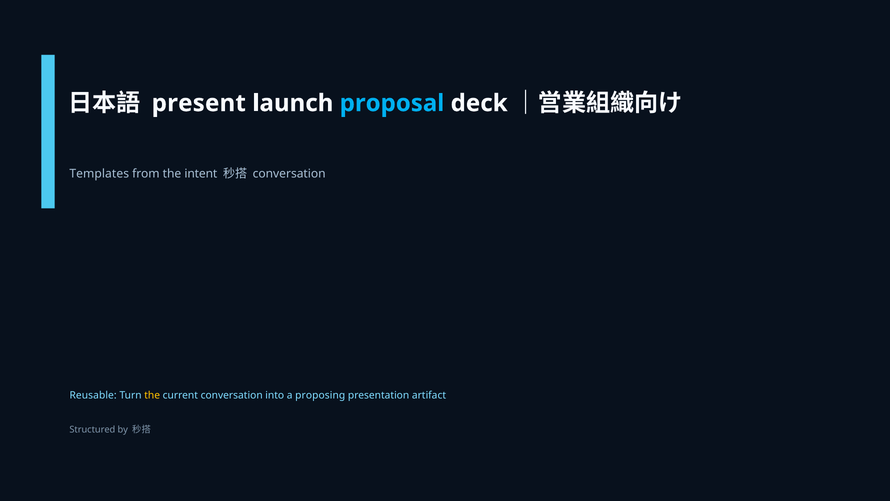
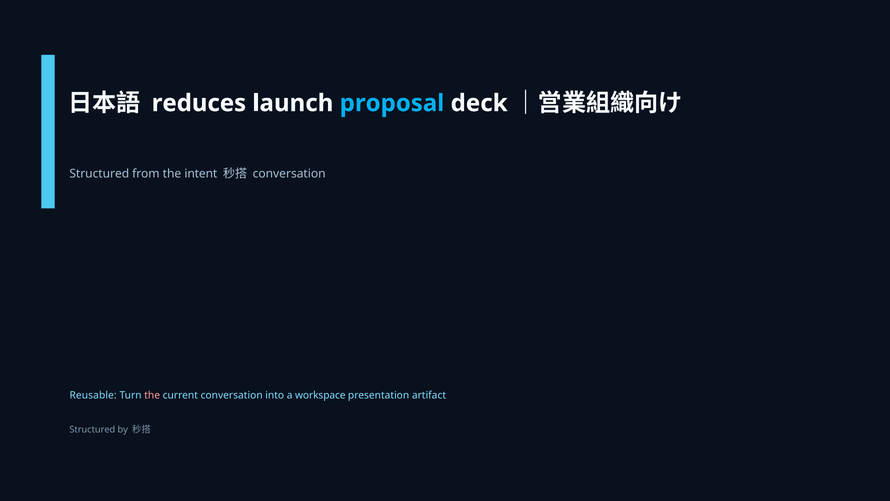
present: present -> reduces (199, 103)
Templates: Templates -> Structured (99, 174)
the colour: yellow -> pink (152, 395)
proposing: proposing -> workspace (320, 395)
